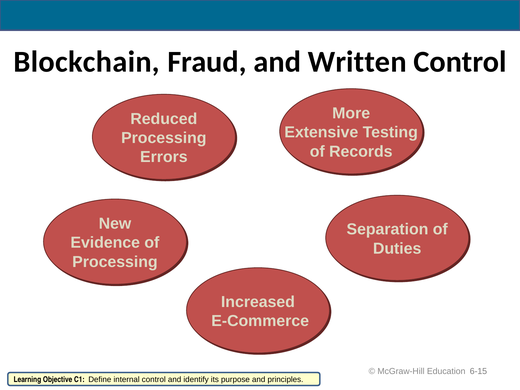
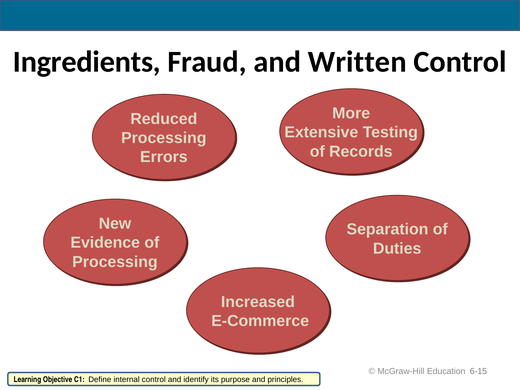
Blockchain: Blockchain -> Ingredients (87, 62)
